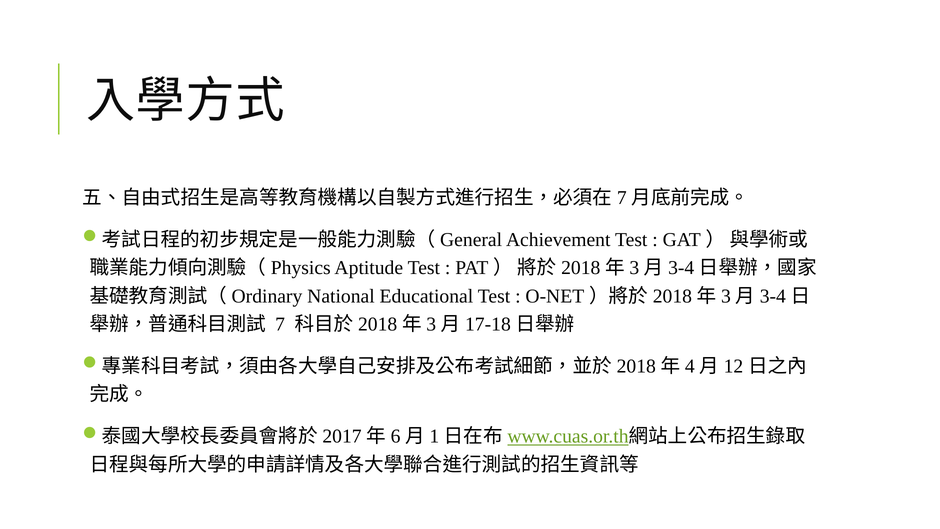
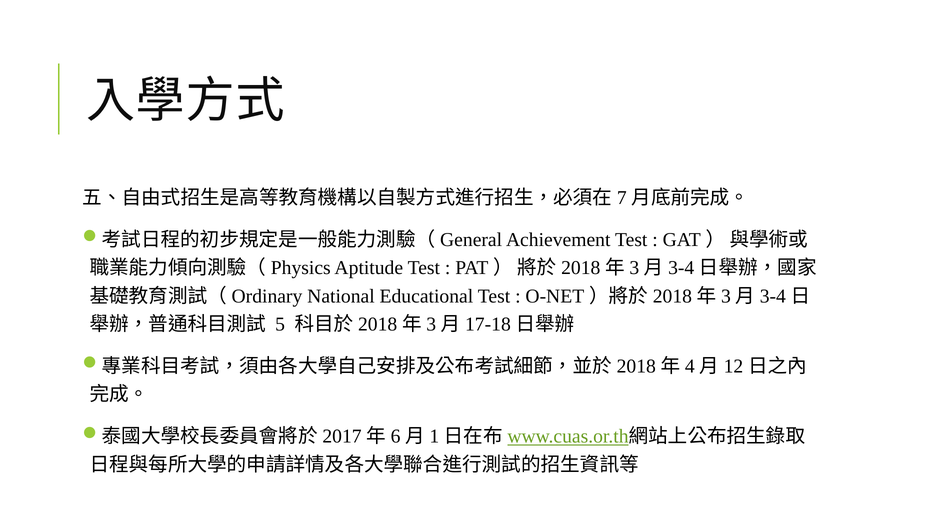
7: 7 -> 5 (280, 324)
